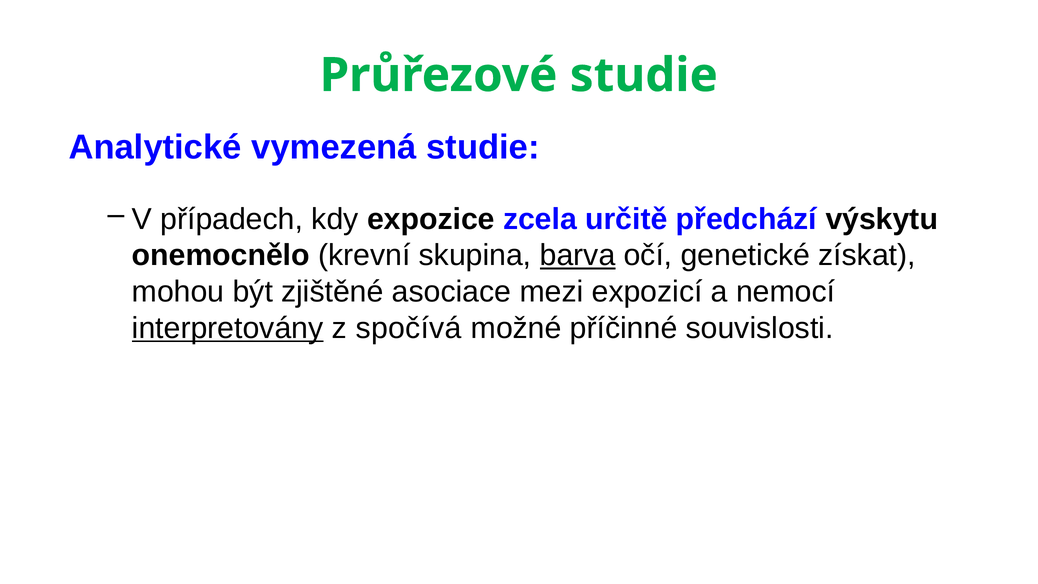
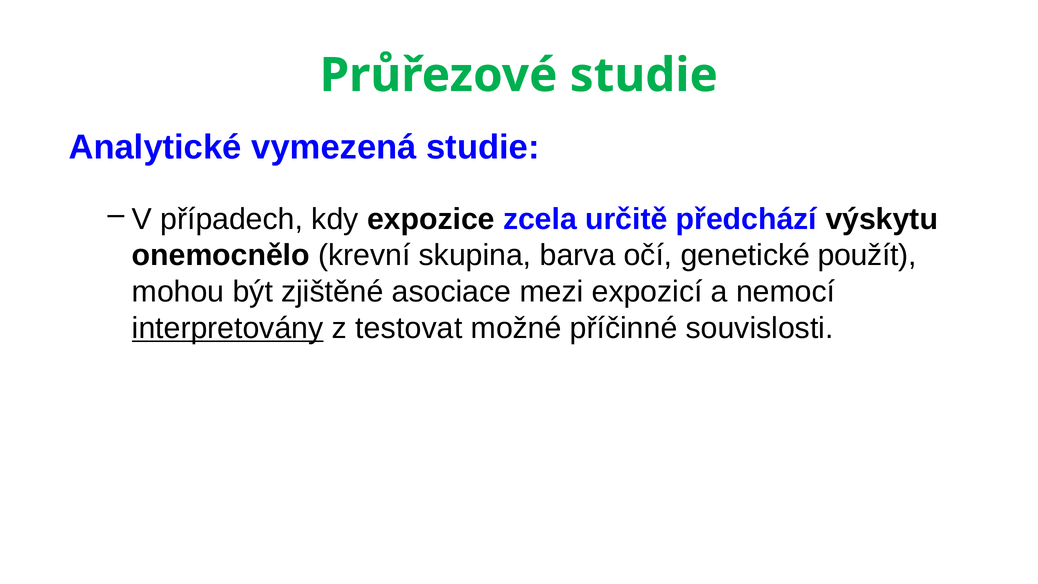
barva underline: present -> none (578, 255)
získat: získat -> použít (867, 255)
spočívá: spočívá -> testovat (409, 328)
